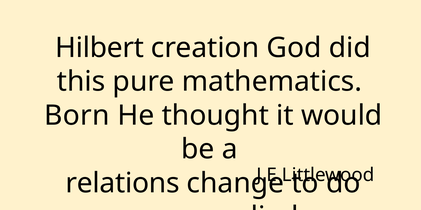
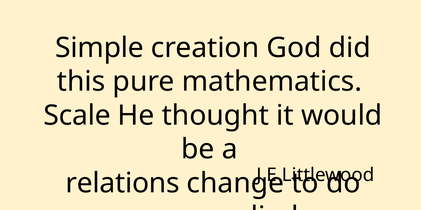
Hilbert: Hilbert -> Simple (100, 48)
Born: Born -> Scale (77, 116)
